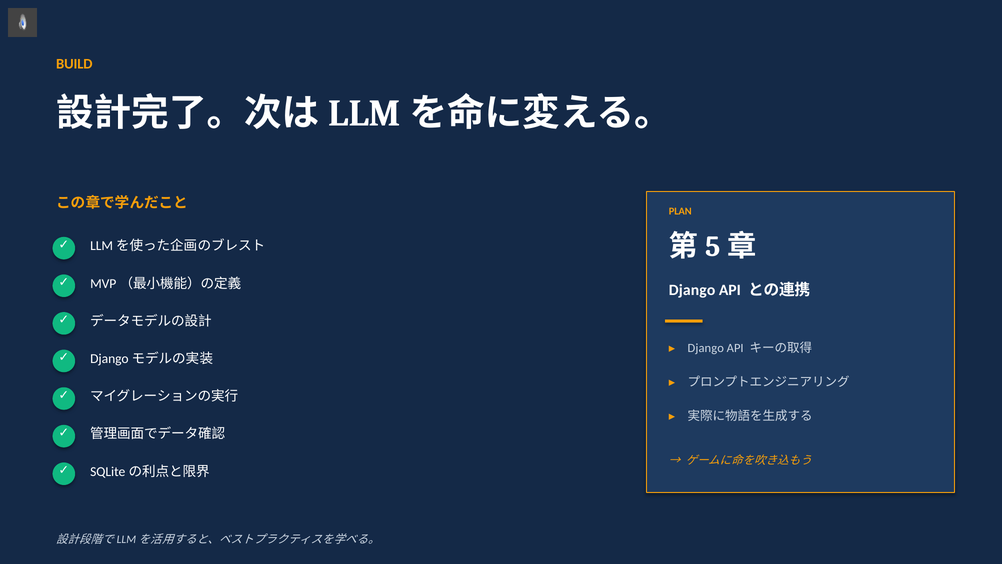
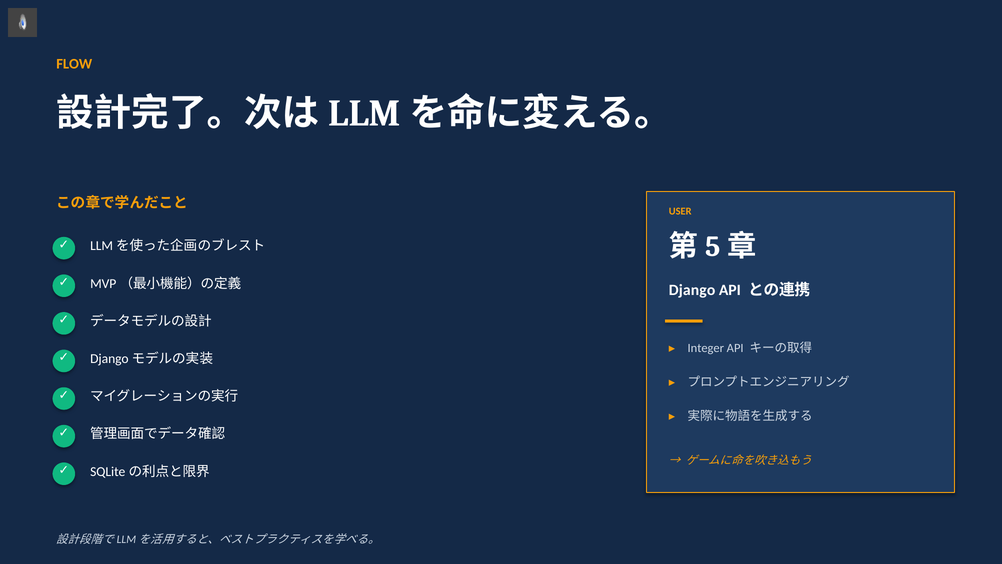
BUILD: BUILD -> FLOW (74, 64)
PLAN: PLAN -> USER (680, 211)
Django: Django -> Integer (706, 348)
